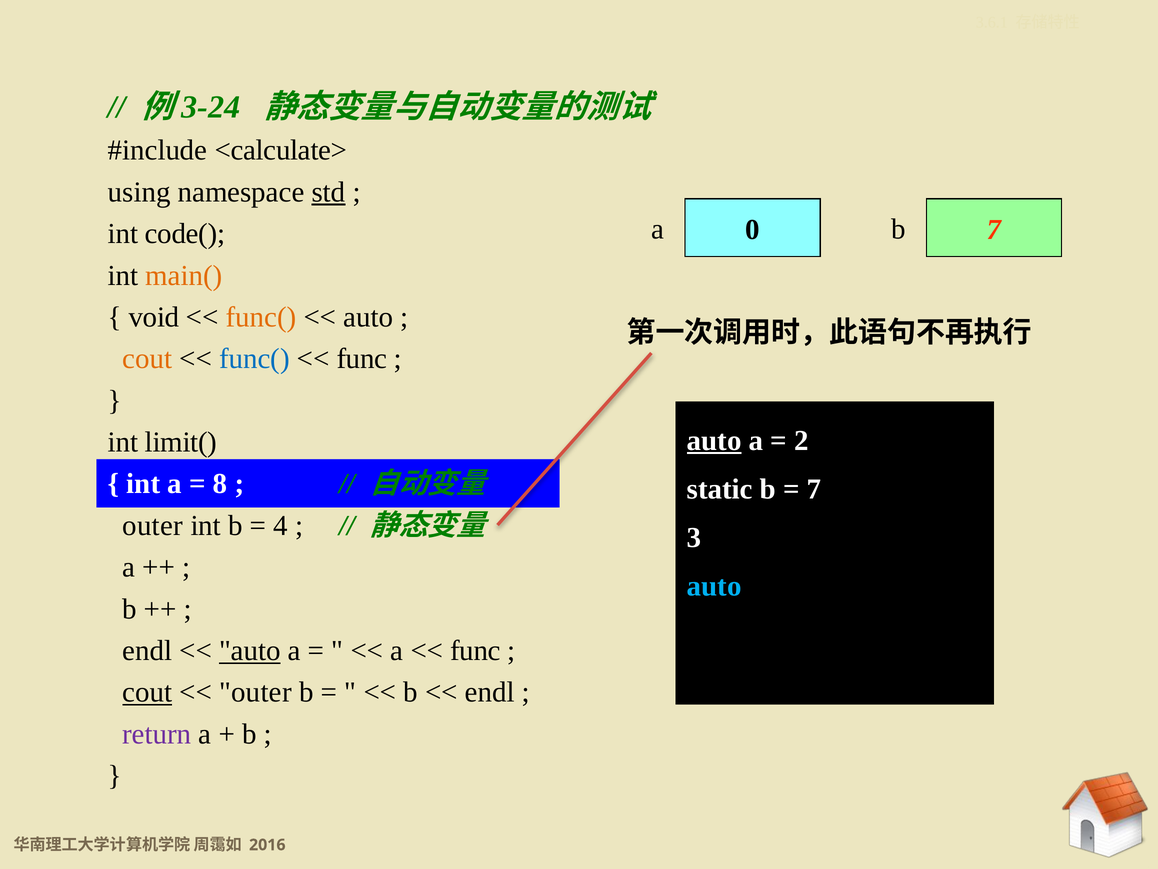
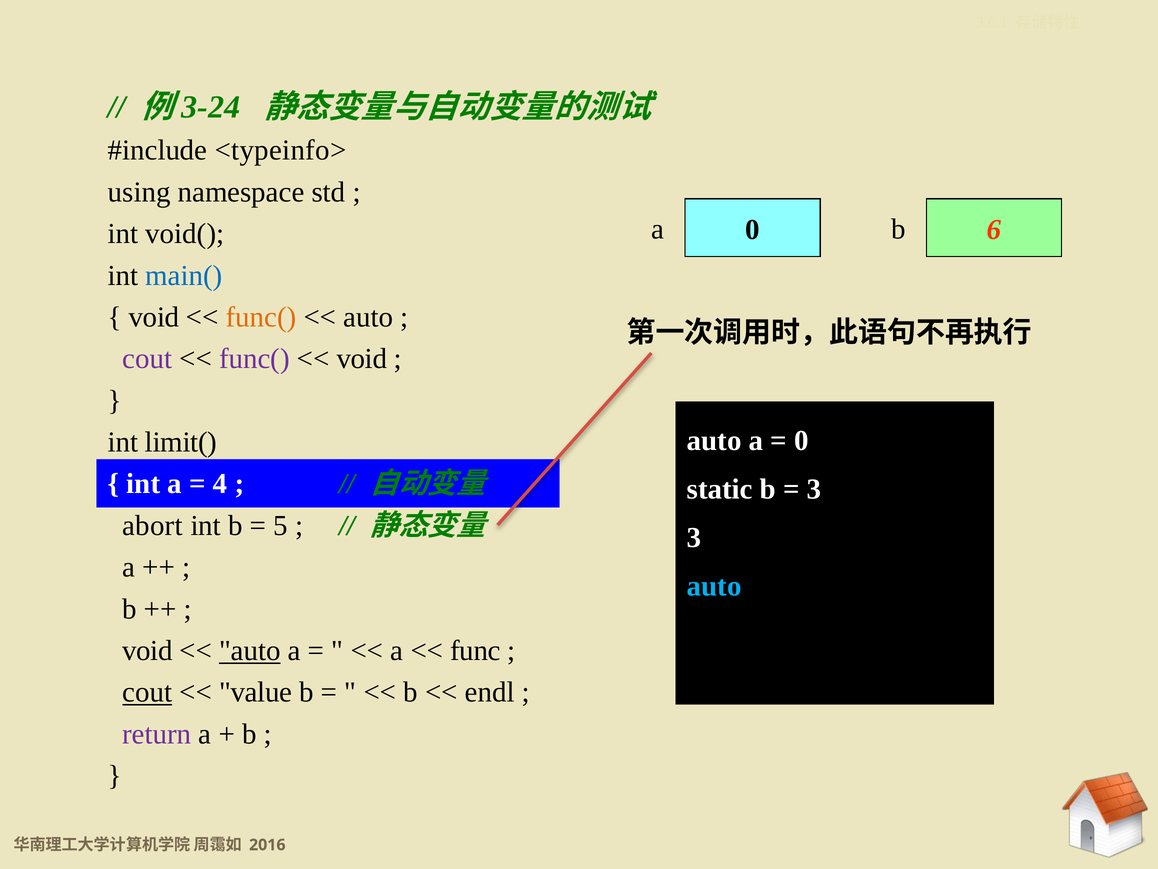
<calculate>: <calculate> -> <typeinfo> (281, 150)
std underline: present -> none (329, 192)
a 7: 7 -> 6 (994, 230)
code(: code( -> void( (185, 234)
main( colour: orange -> blue (184, 275)
cout colour: orange -> purple (147, 359)
func( colour: blue -> purple (254, 359)
func: func -> void (362, 359)
auto underline: present -> none (714, 440)
2: 2 -> 0 (801, 440)
8: 8 -> 4 (220, 484)
7: 7 -> 3 (814, 489)
outer: outer -> abort (153, 525)
4: 4 -> 5 (281, 525)
endl: endl -> void (147, 650)
outer: outer -> value (256, 692)
